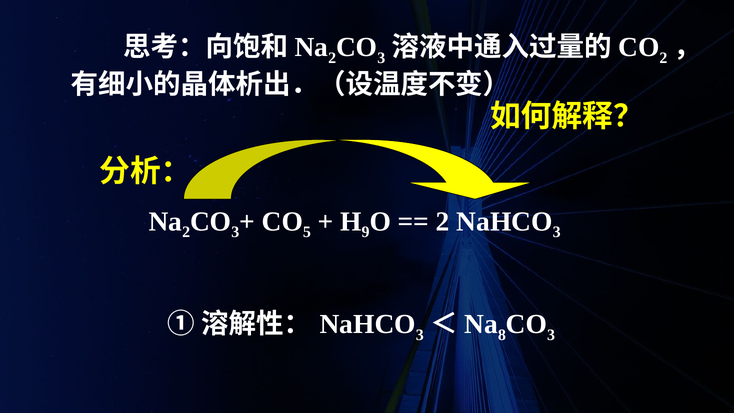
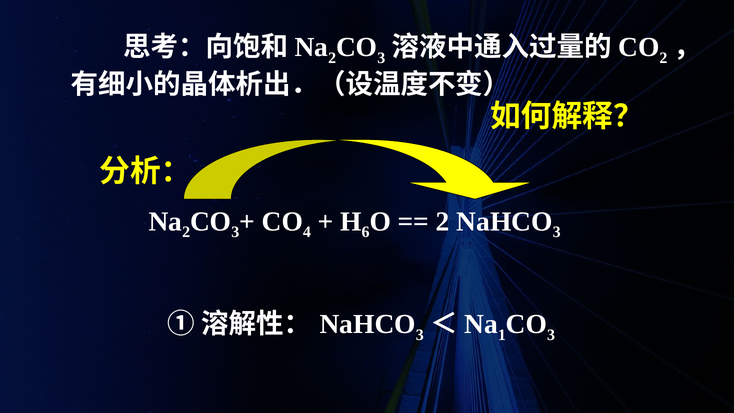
5: 5 -> 4 (307, 232)
9: 9 -> 6 (366, 232)
8: 8 -> 1 (502, 335)
